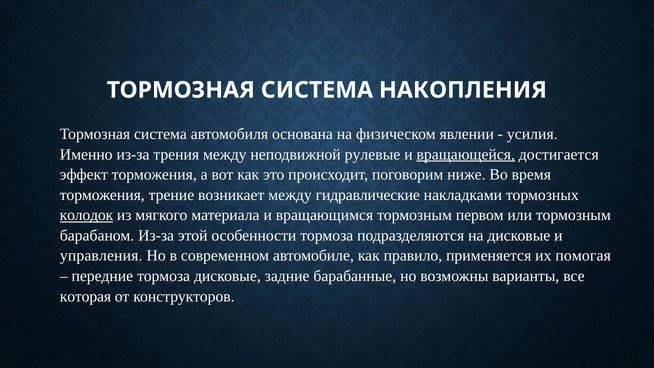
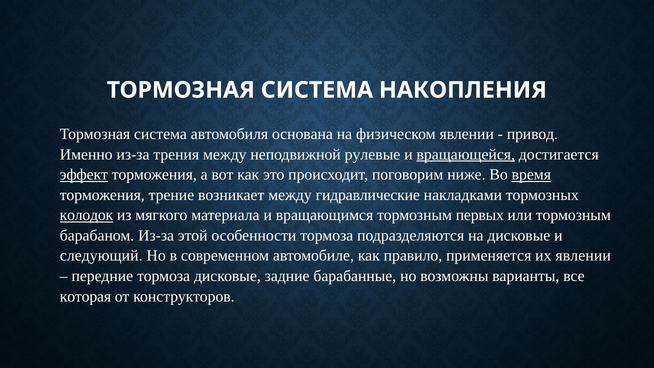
усилия: усилия -> привод (532, 134)
эффект underline: none -> present (84, 175)
время underline: none -> present (531, 175)
первом: первом -> первых (480, 215)
управления: управления -> следующий (101, 256)
их помогая: помогая -> явлении (583, 256)
